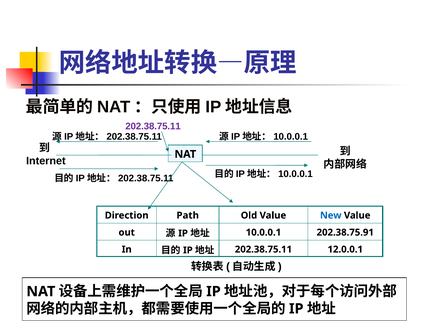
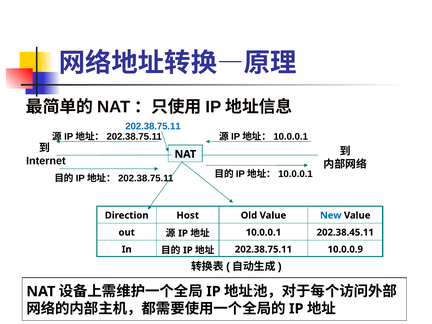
202.38.75.11 colour: purple -> blue (153, 126)
Path: Path -> Host (188, 215)
202.38.75.91: 202.38.75.91 -> 202.38.45.11 (345, 232)
12.0.0.1: 12.0.0.1 -> 10.0.0.9 (345, 249)
